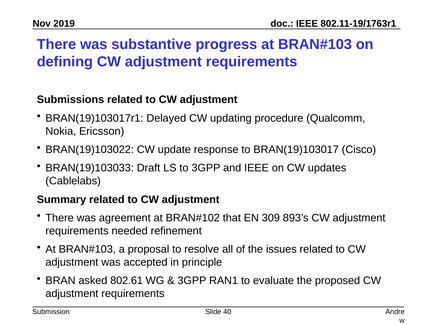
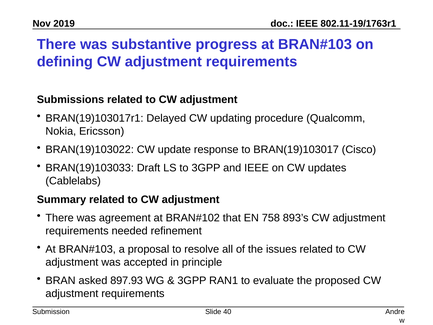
309: 309 -> 758 (271, 218)
802.61: 802.61 -> 897.93 (127, 280)
